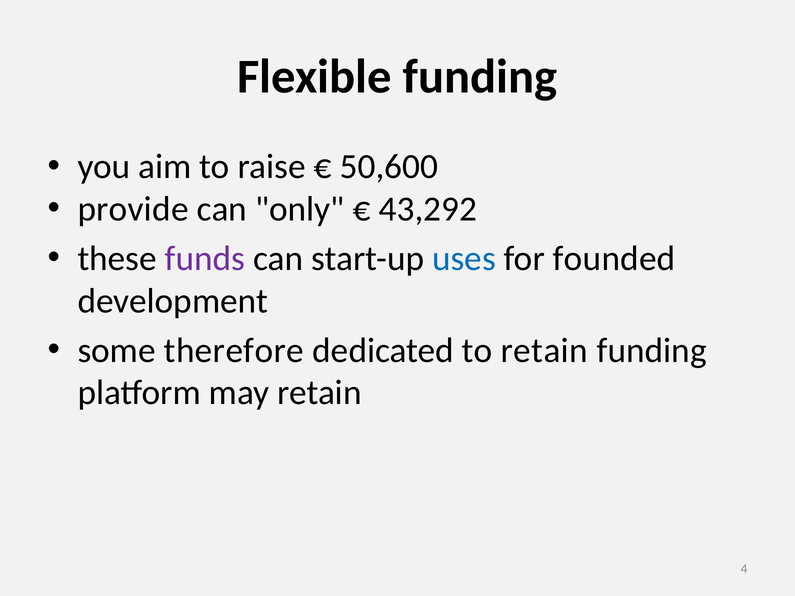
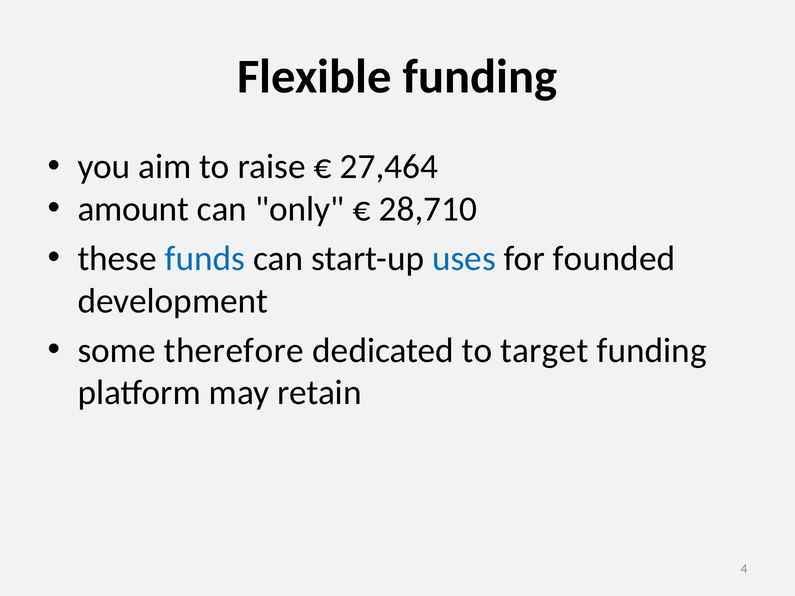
50,600: 50,600 -> 27,464 (389, 167)
provide: provide -> amount (133, 209)
43,292: 43,292 -> 28,710 (428, 209)
funds colour: purple -> blue (205, 259)
to retain: retain -> target (544, 351)
